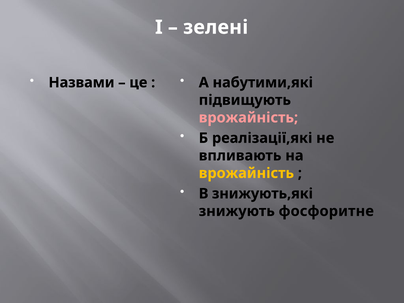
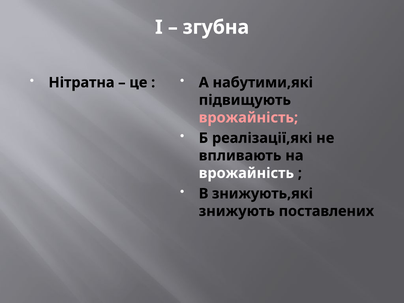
зелені: зелені -> згубна (216, 27)
Назвами: Назвами -> Нітратна (82, 83)
врожайність colour: yellow -> white (246, 173)
фосфоритне: фосфоритне -> поставлених (326, 211)
